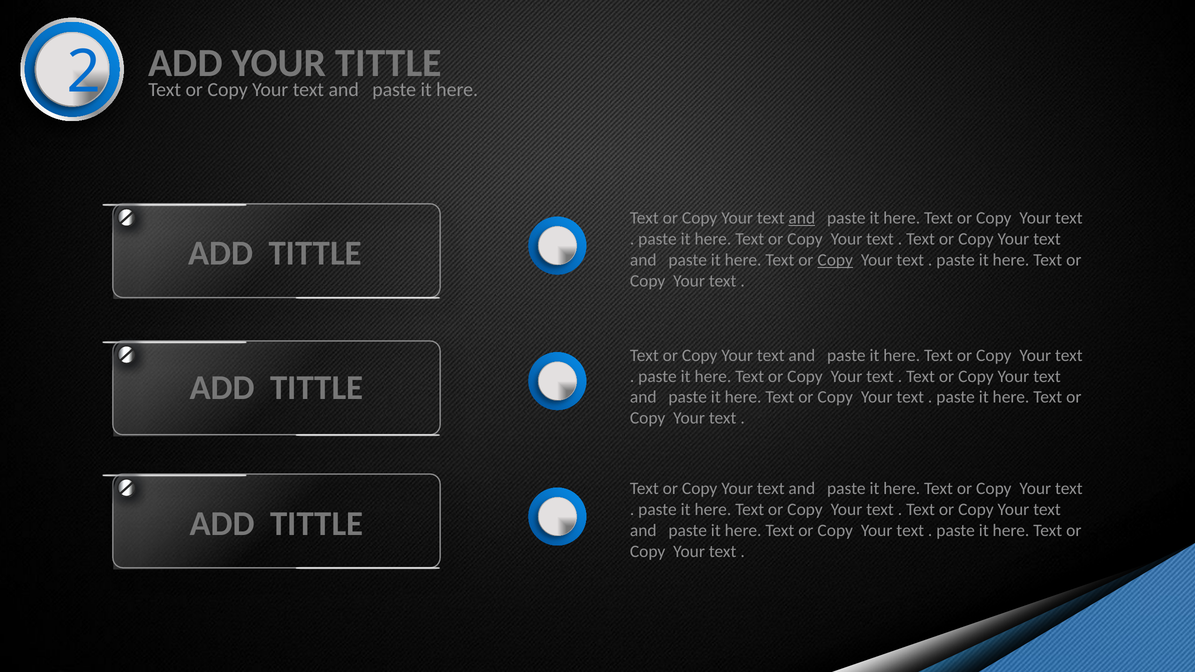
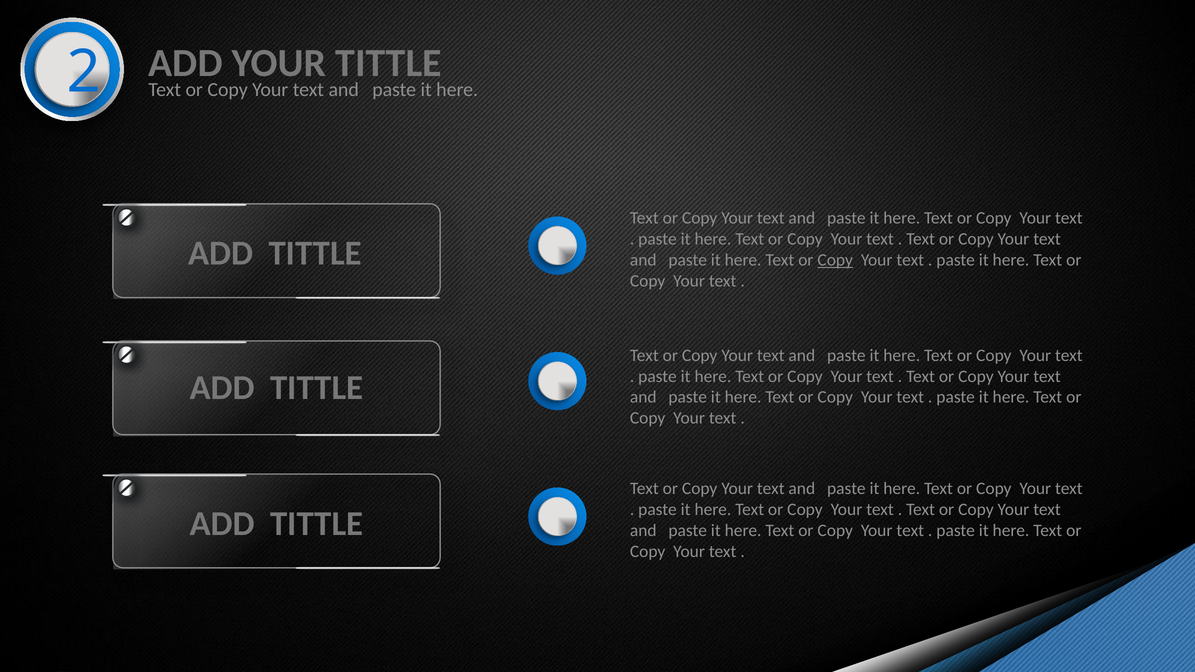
and underline: present -> none (802, 218)
